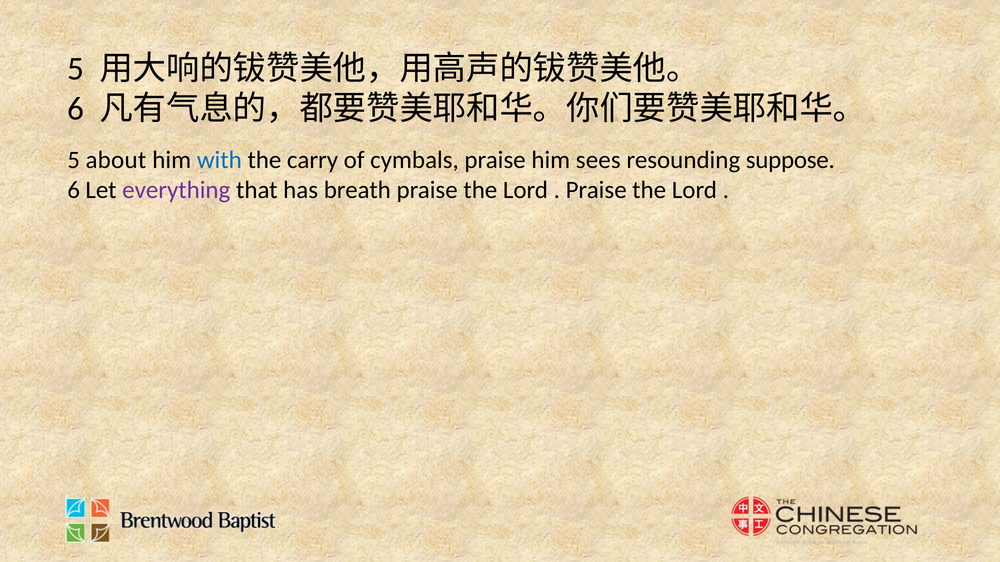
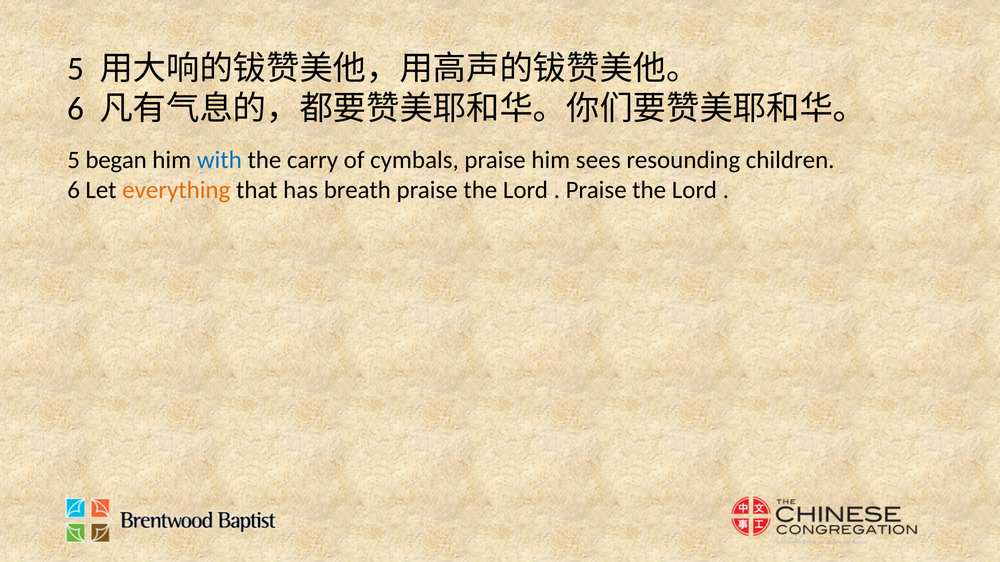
about: about -> began (116, 160)
suppose: suppose -> children (790, 160)
everything colour: purple -> orange (176, 190)
